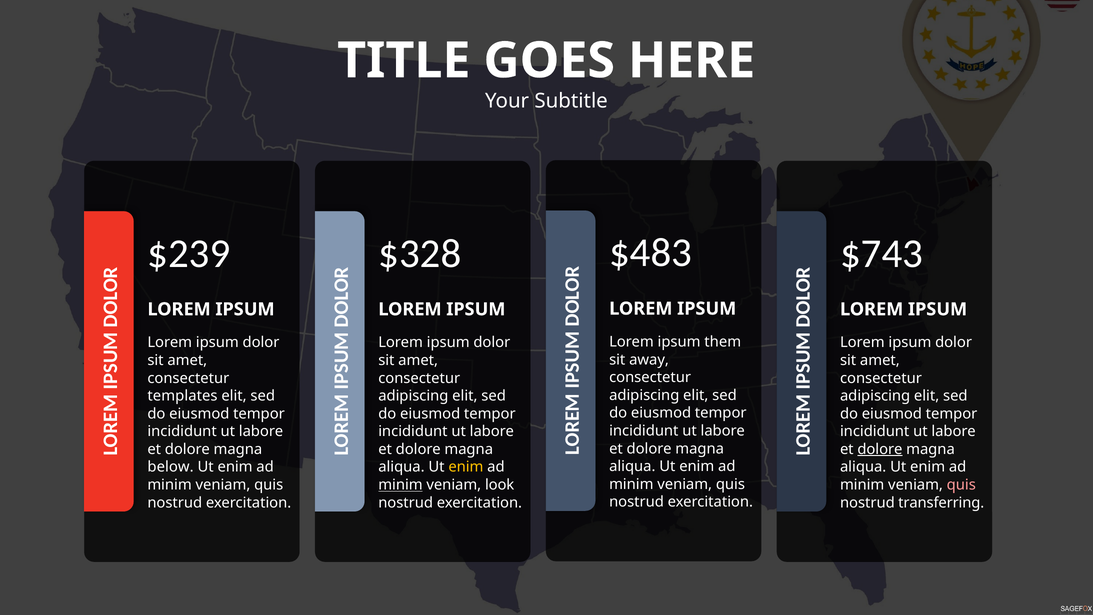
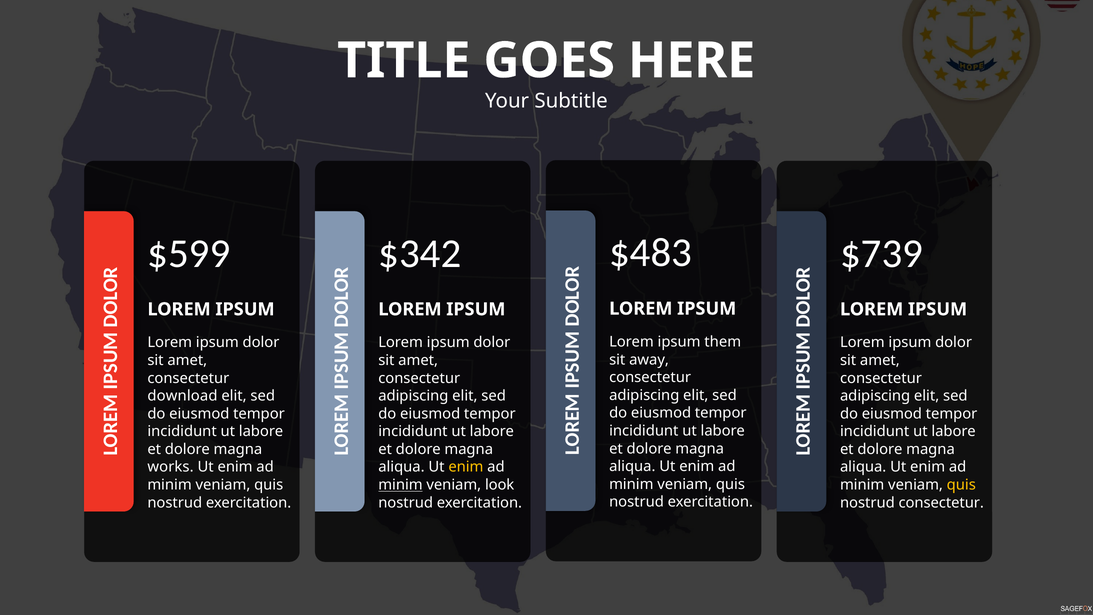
$239: $239 -> $599 (189, 253)
$328: $328 -> $342 (420, 253)
$743: $743 -> $739 (882, 253)
templates: templates -> download (182, 396)
dolore underline: present -> none (880, 449)
below: below -> works (171, 467)
quis colour: pink -> yellow (961, 485)
nostrud transferring: transferring -> consectetur (941, 502)
